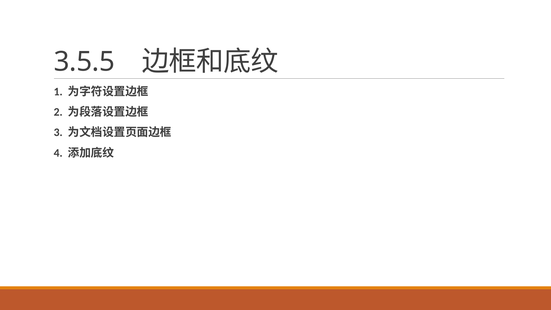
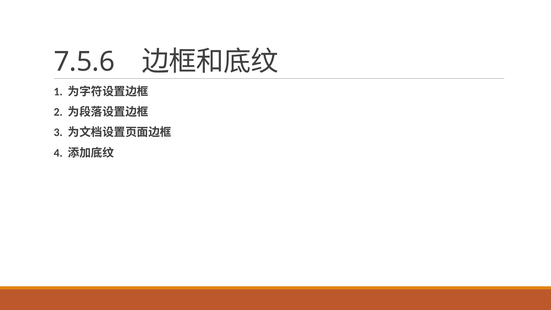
3.5.5: 3.5.5 -> 7.5.6 (84, 62)
